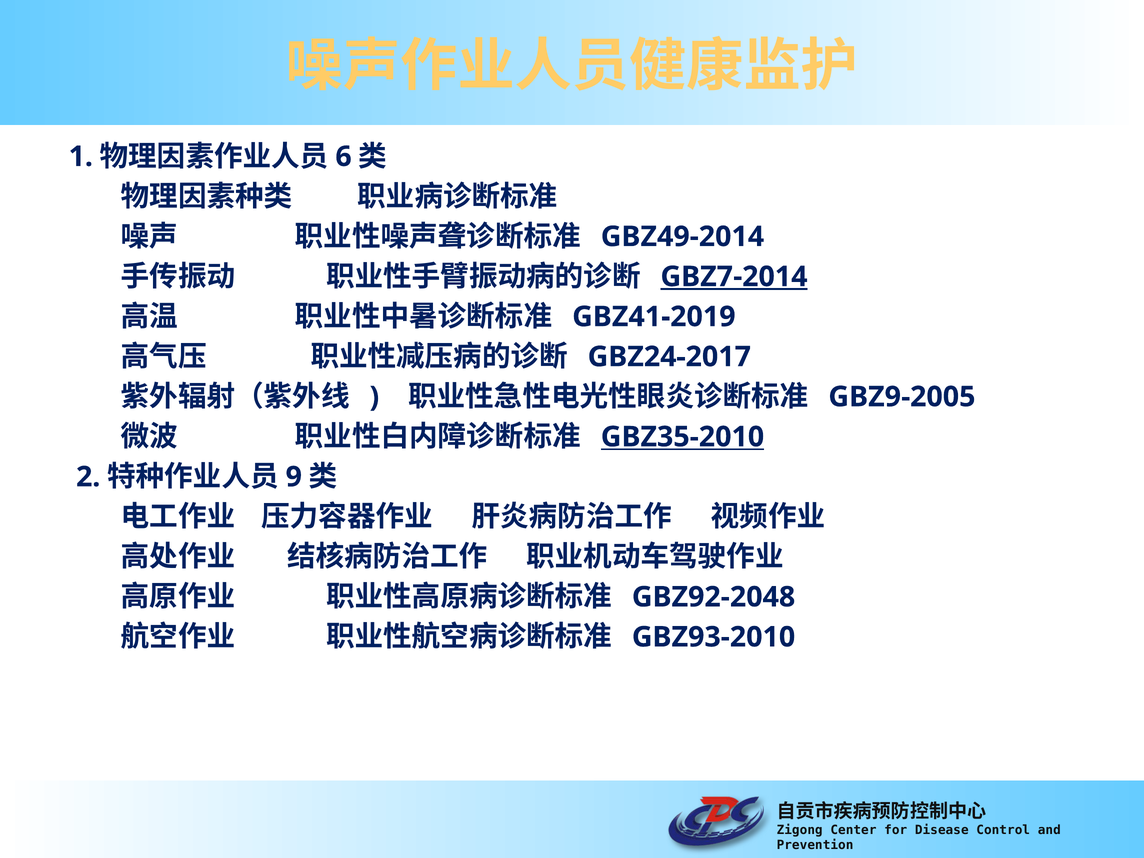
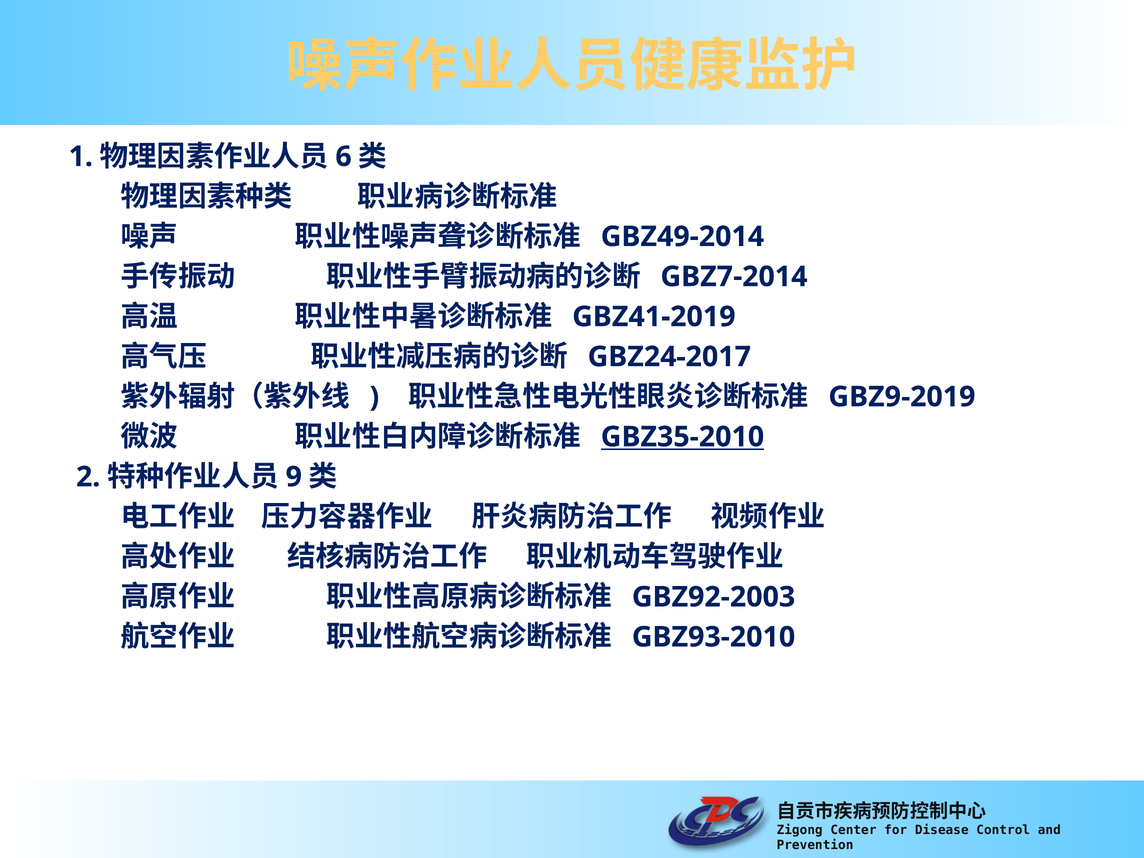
GBZ7-2014 underline: present -> none (734, 277)
GBZ9-2005: GBZ9-2005 -> GBZ9-2019 (902, 397)
GBZ92-2048: GBZ92-2048 -> GBZ92-2003 (714, 597)
